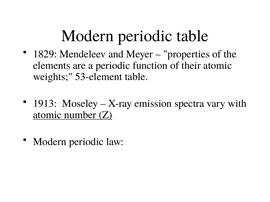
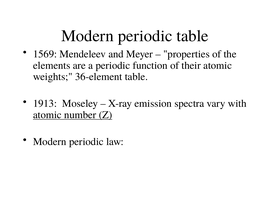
1829: 1829 -> 1569 (45, 54)
53-element: 53-element -> 36-element (99, 77)
